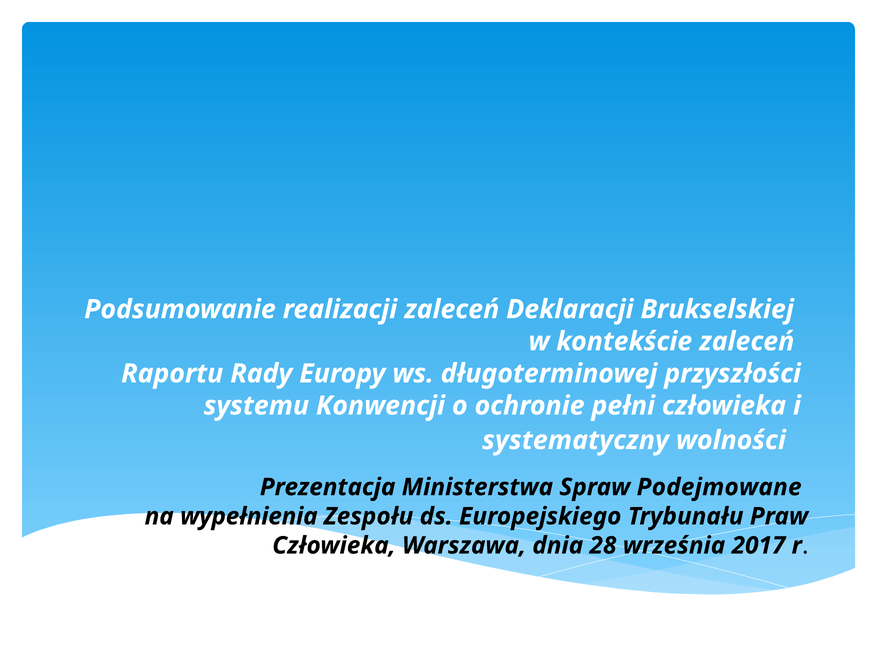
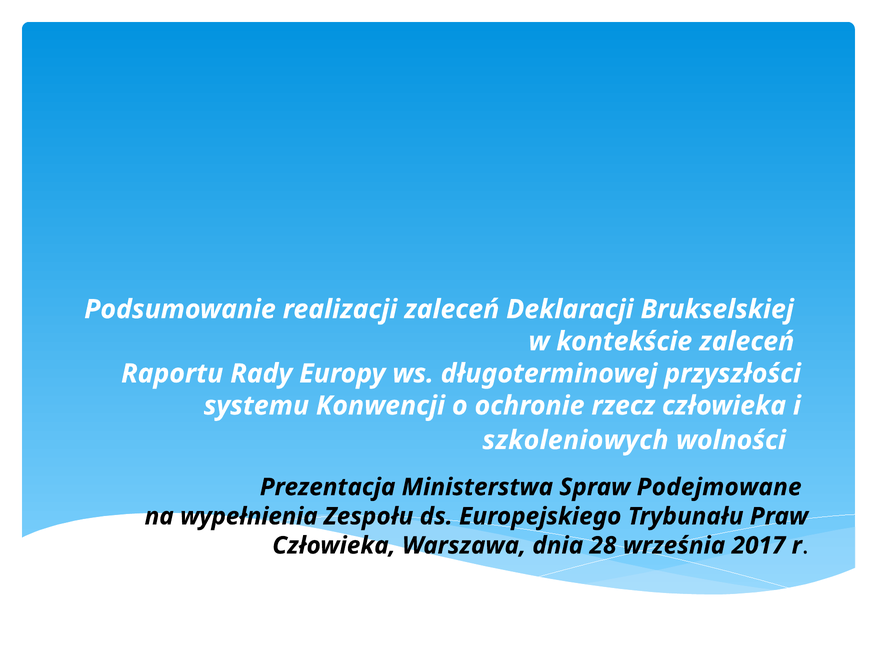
pełni: pełni -> rzecz (623, 406)
systematyczny: systematyczny -> szkoleniowych (575, 440)
